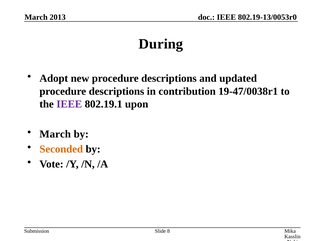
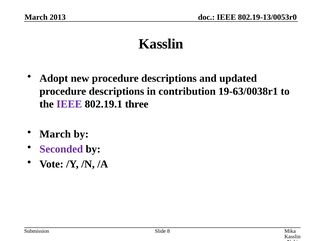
During: During -> Kasslin (161, 44)
19-47/0038r1: 19-47/0038r1 -> 19-63/0038r1 (248, 91)
upon: upon -> three (137, 104)
Seconded colour: orange -> purple (61, 149)
